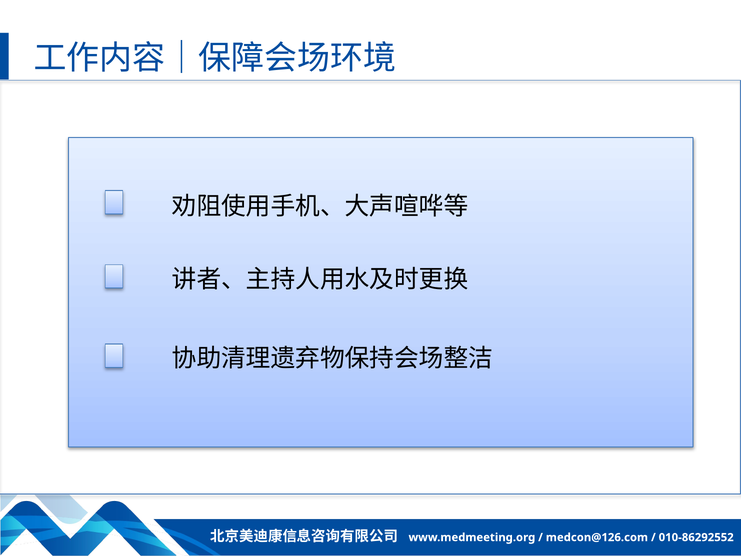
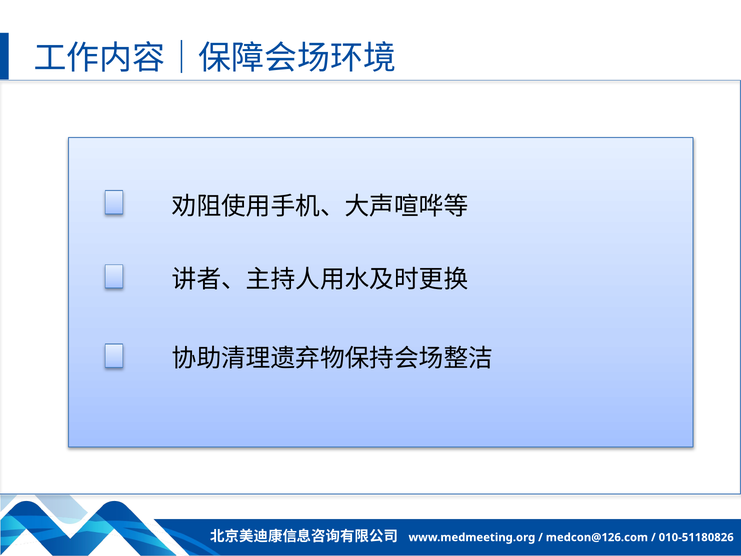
010-86292552: 010-86292552 -> 010-51180826 (696, 537)
